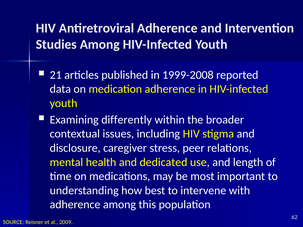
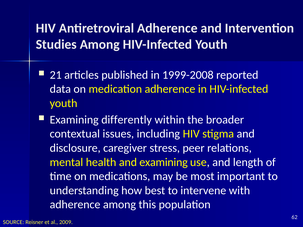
and dedicated: dedicated -> examining (164, 162)
